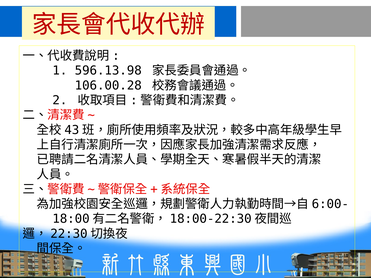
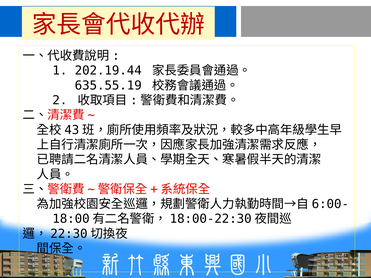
596.13.98: 596.13.98 -> 202.19.44 (108, 71)
106.00.28: 106.00.28 -> 635.55.19 (108, 86)
